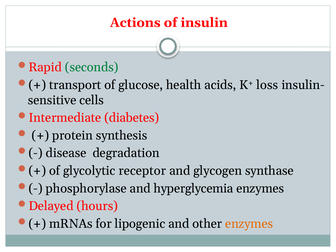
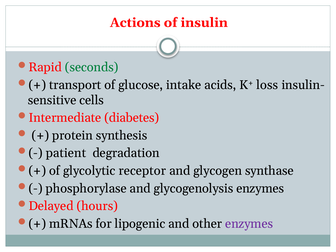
health: health -> intake (184, 85)
disease: disease -> patient (66, 153)
hyperglycemia: hyperglycemia -> glycogenolysis (193, 188)
enzymes colour: orange -> purple (249, 224)
